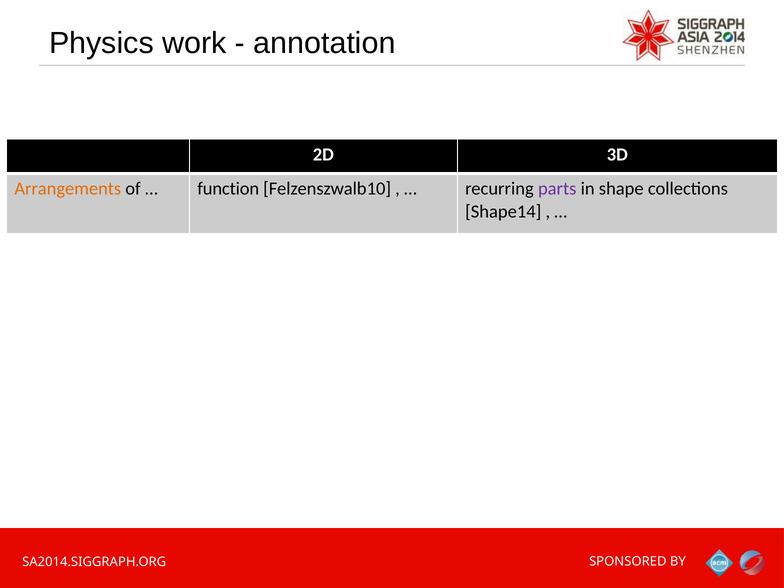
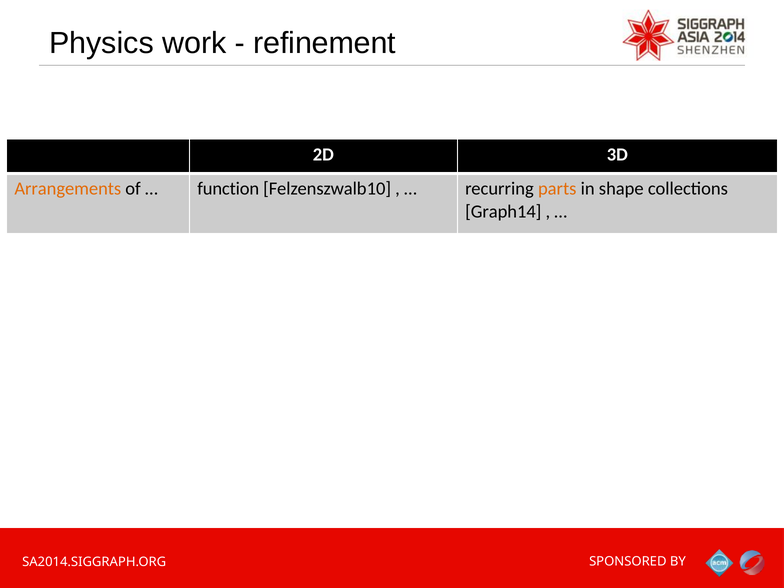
annotation: annotation -> refinement (325, 43)
parts colour: purple -> orange (557, 189)
Shape14: Shape14 -> Graph14 (503, 211)
